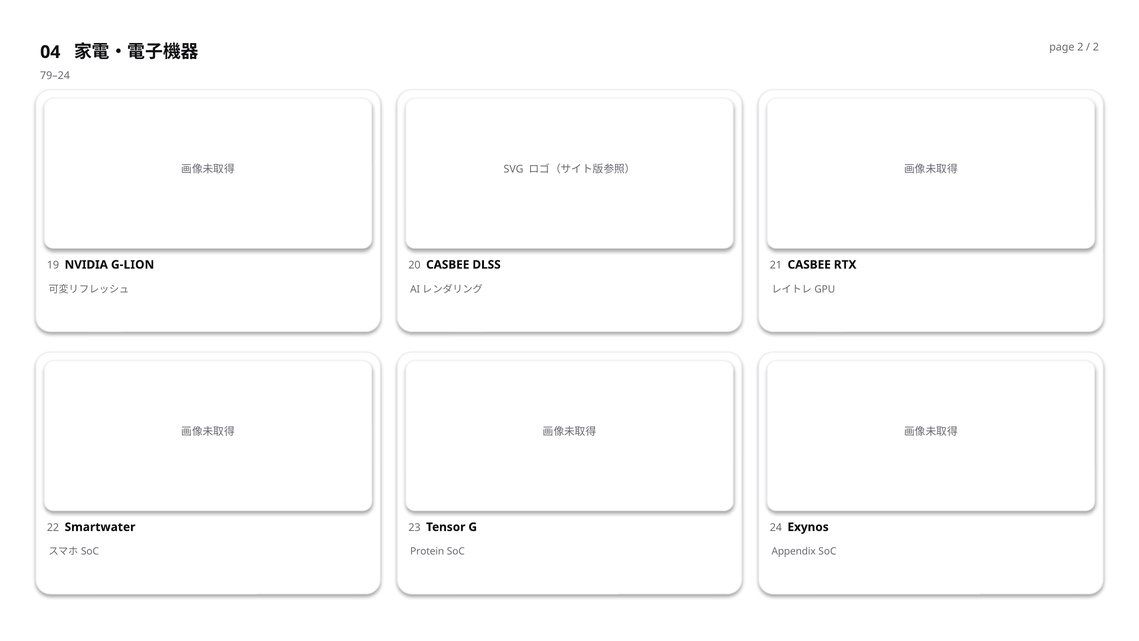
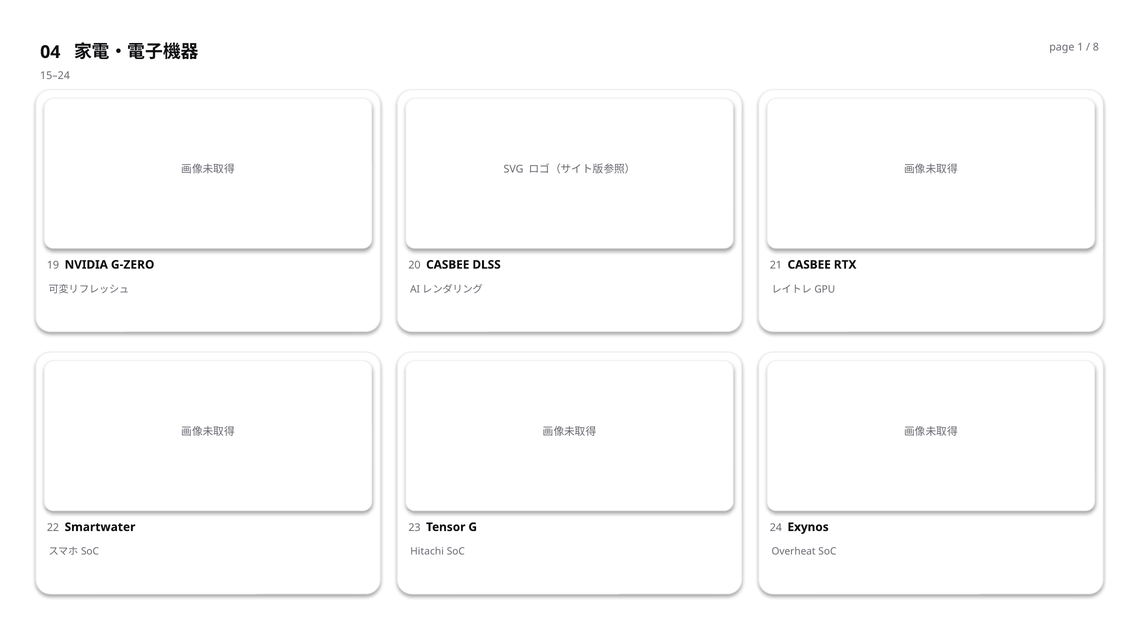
page 2: 2 -> 1 (1080, 47)
2: 2 -> 8 (1096, 47)
79–24: 79–24 -> 15–24 (55, 75)
G-LION: G-LION -> G-ZERO (133, 265)
Protein: Protein -> Hitachi (427, 551)
Appendix: Appendix -> Overheat (794, 551)
